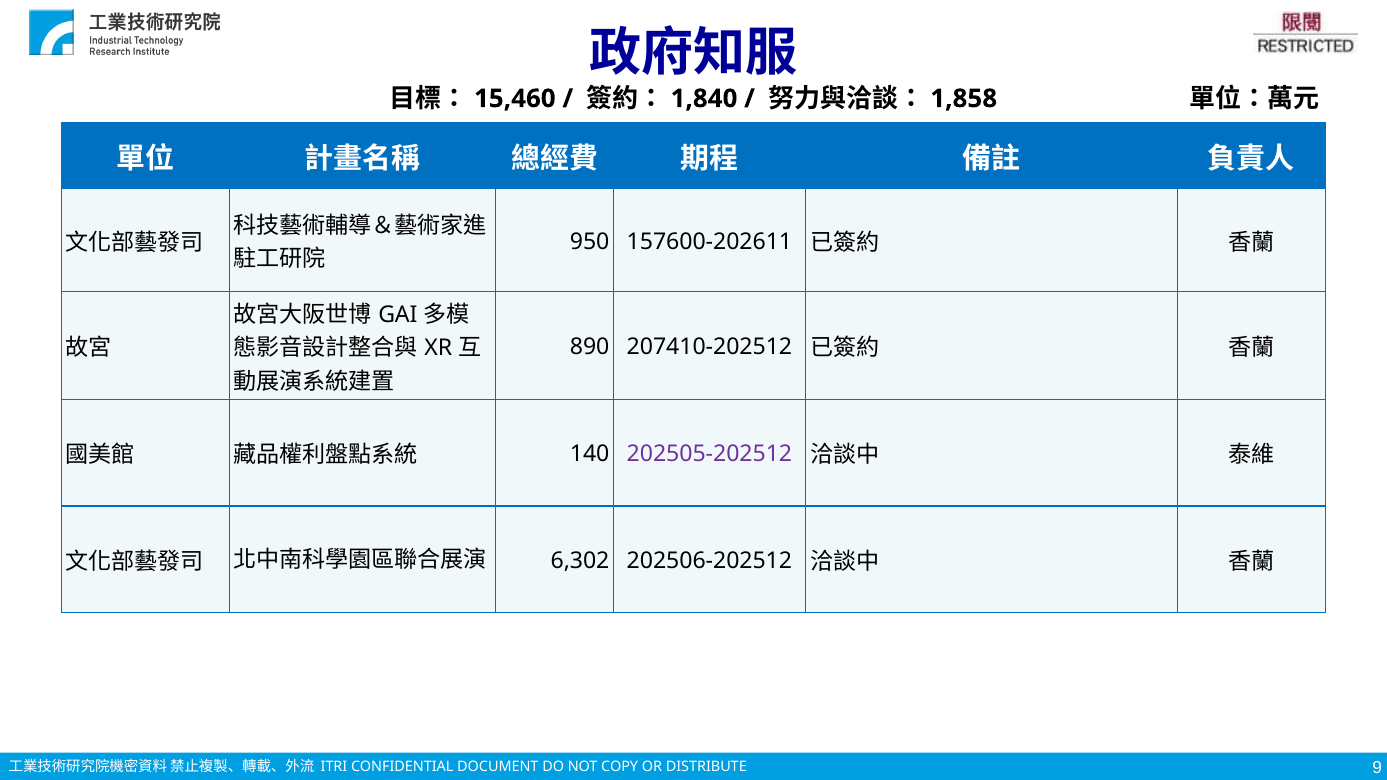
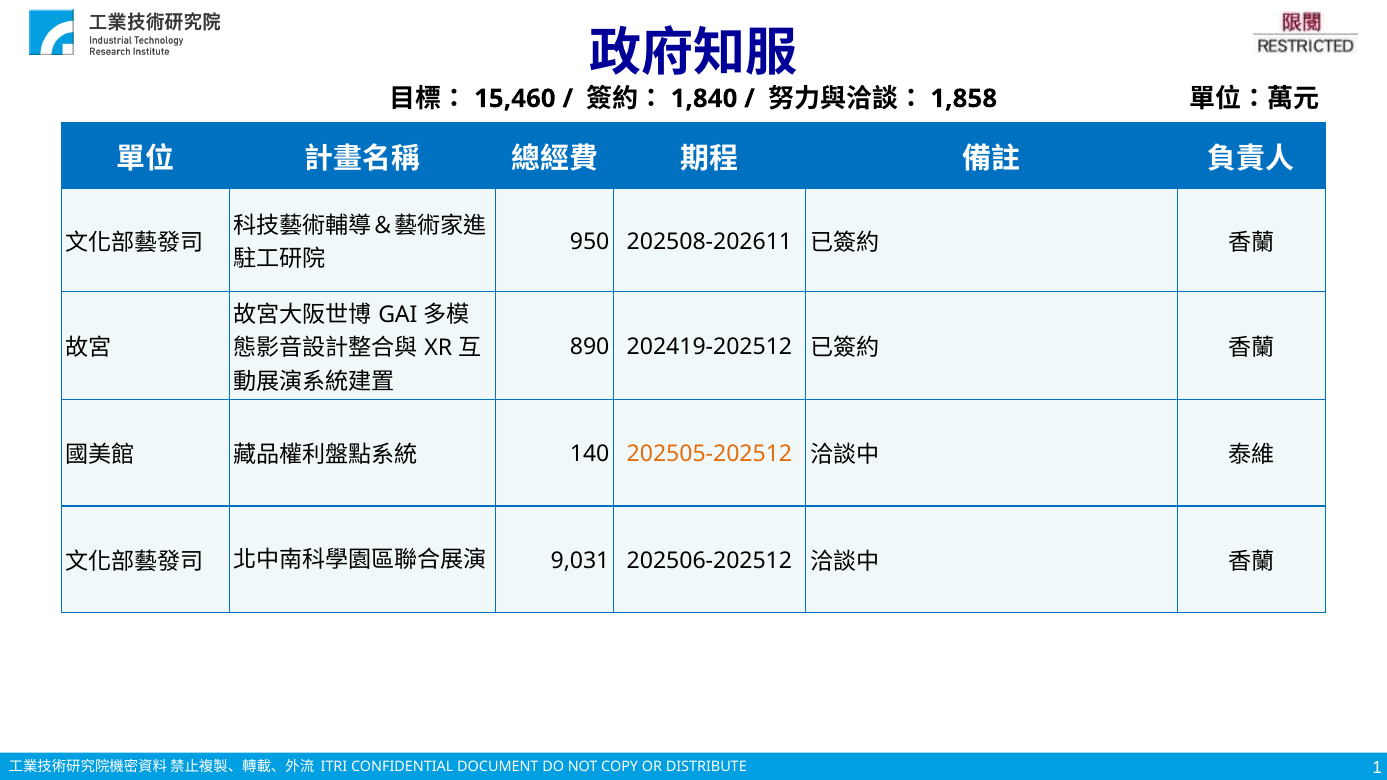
157600-202611: 157600-202611 -> 202508-202611 (709, 241)
207410-202512: 207410-202512 -> 202419-202512 (709, 347)
202505-202512 colour: purple -> orange (709, 454)
6,302: 6,302 -> 9,031 (580, 561)
9: 9 -> 1 (1377, 768)
